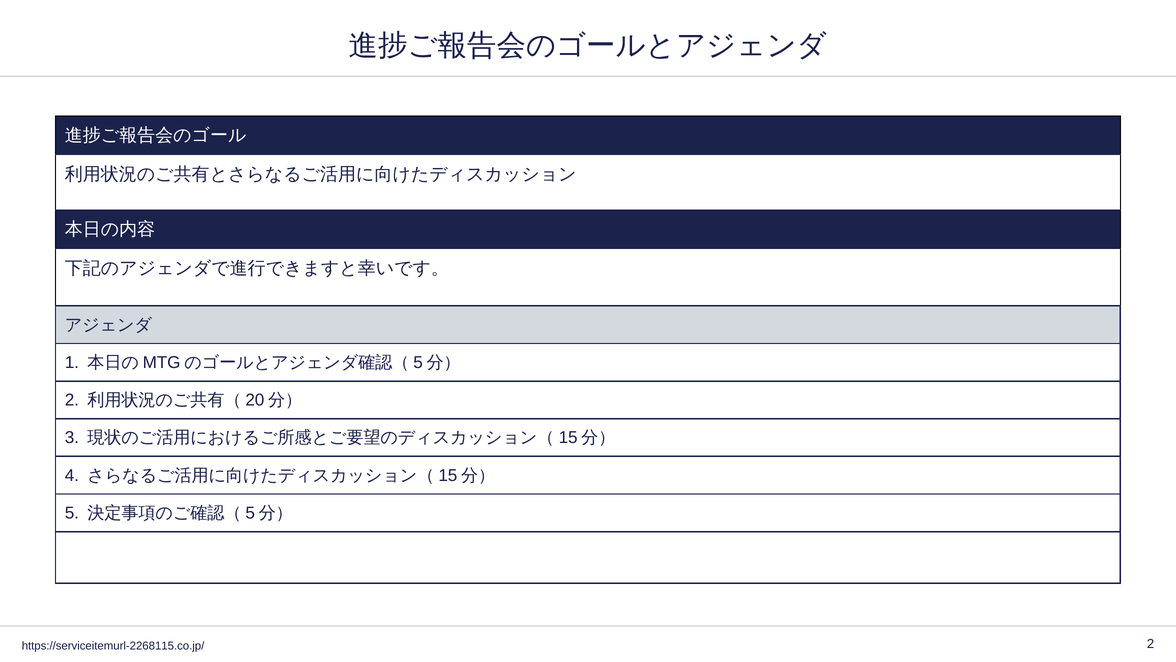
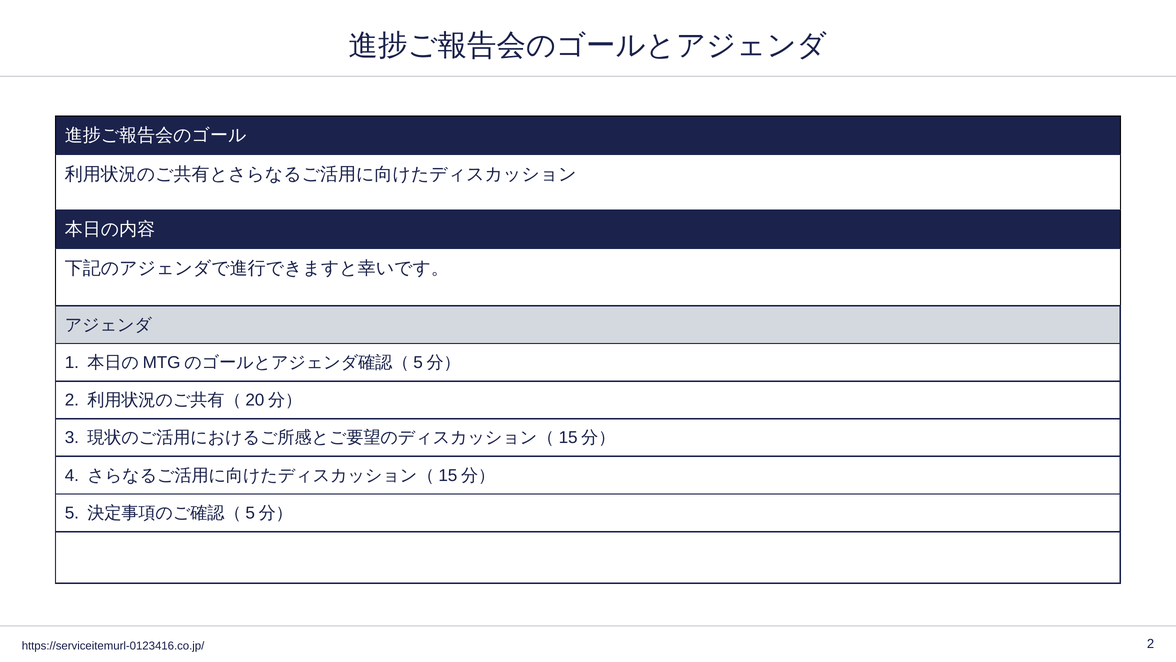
https://serviceitemurl-2268115.co.jp/: https://serviceitemurl-2268115.co.jp/ -> https://serviceitemurl-0123416.co.jp/ (113, 645)
